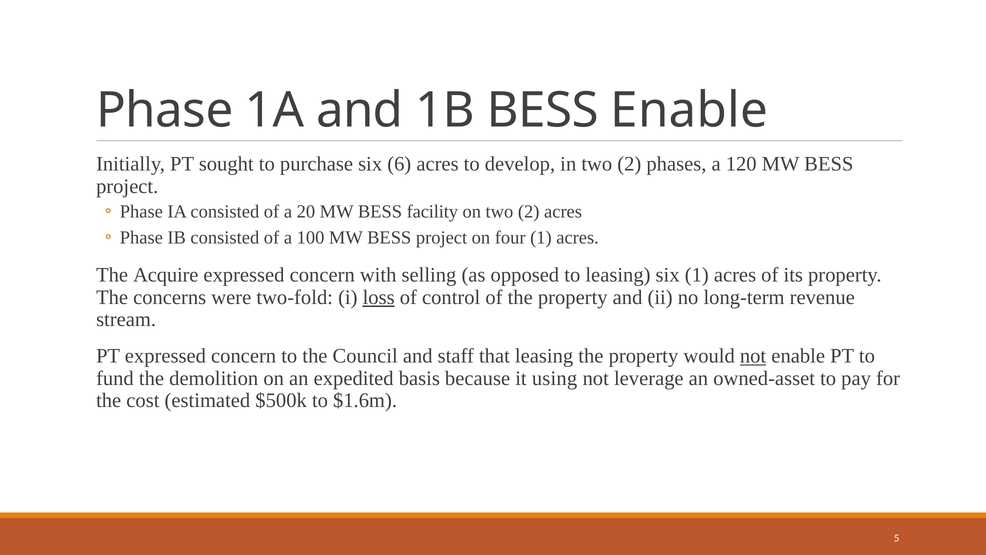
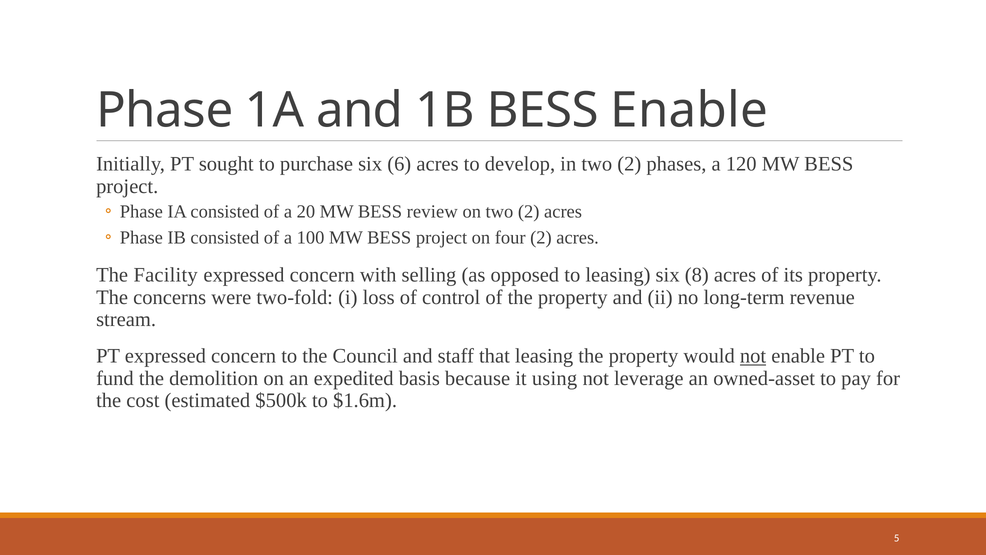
facility: facility -> review (432, 211)
four 1: 1 -> 2 (541, 237)
Acquire: Acquire -> Facility (166, 275)
six 1: 1 -> 8 (697, 275)
loss underline: present -> none (379, 297)
